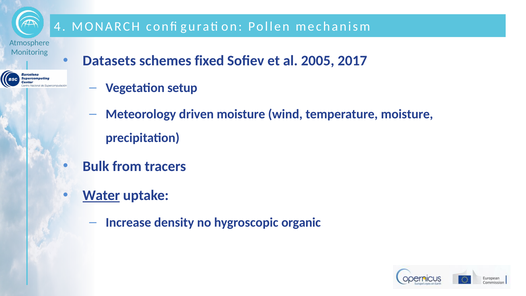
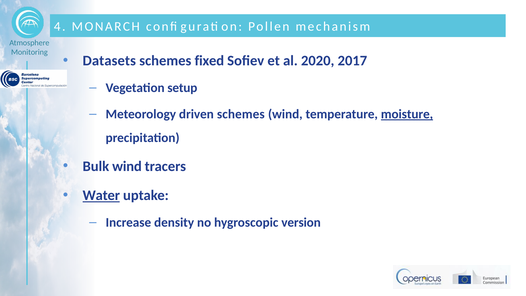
2005: 2005 -> 2020 (318, 61)
driven moisture: moisture -> schemes (241, 114)
moisture underline: none -> present (407, 114)
Bulk from: from -> wind (127, 166)
organic: organic -> version (301, 222)
